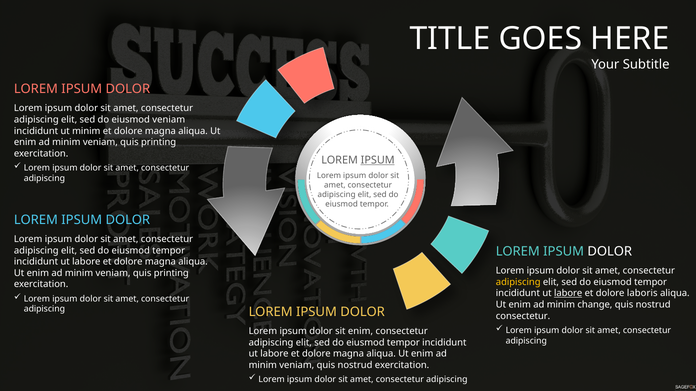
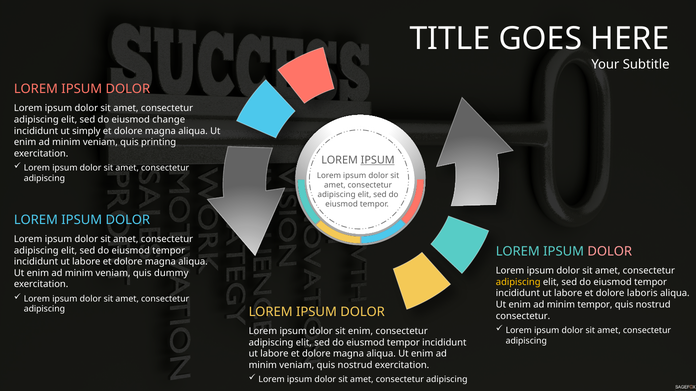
eiusmod veniam: veniam -> change (169, 120)
ut minim: minim -> simply (86, 131)
DOLOR colour: white -> pink (610, 252)
printing: printing -> dummy (171, 273)
labore underline: present -> none (568, 294)
minim change: change -> tempor (595, 305)
